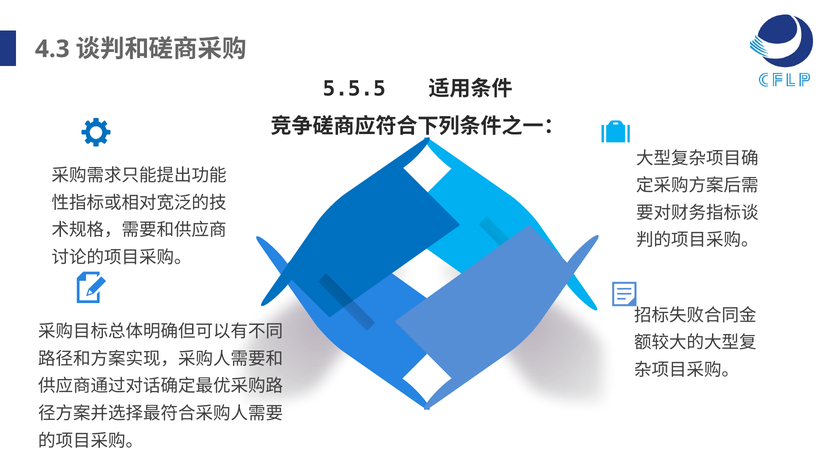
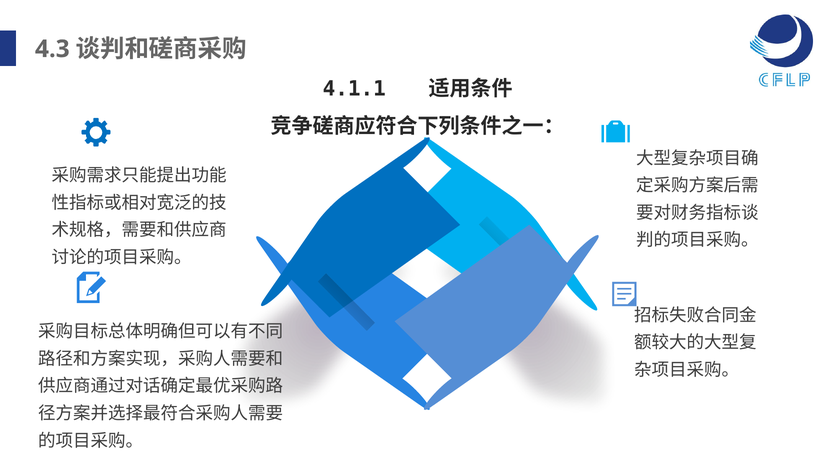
5.5.5: 5.5.5 -> 4.1.1 (354, 89)
